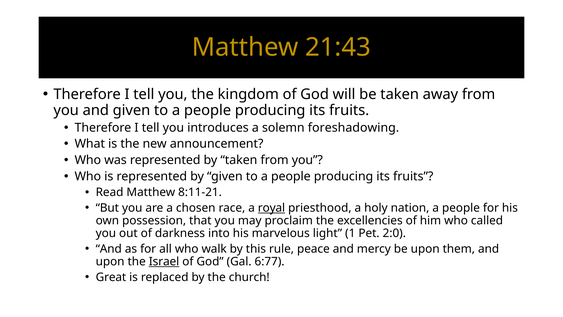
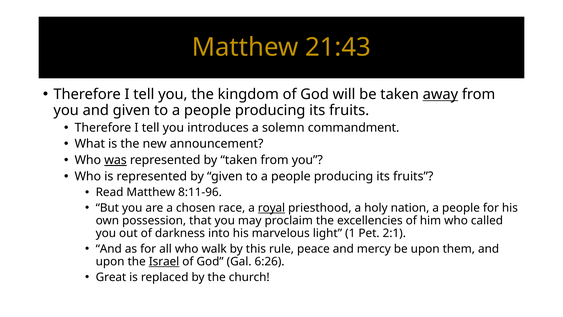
away underline: none -> present (440, 94)
foreshadowing: foreshadowing -> commandment (354, 128)
was underline: none -> present (115, 160)
8:11-21: 8:11-21 -> 8:11-96 (200, 192)
2:0: 2:0 -> 2:1 (394, 233)
6:77: 6:77 -> 6:26 (270, 261)
